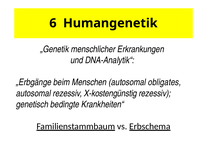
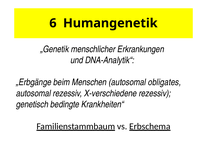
X‑kostengünstig: X‑kostengünstig -> X‑verschiedene (111, 93)
